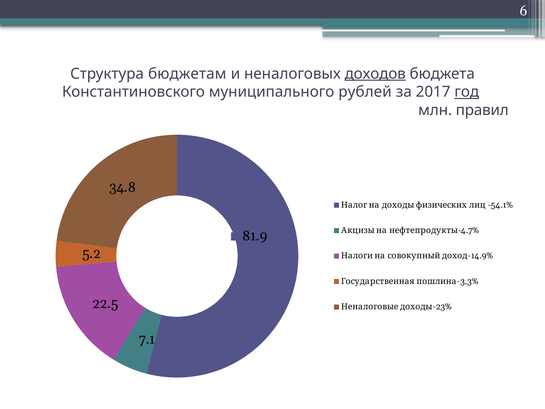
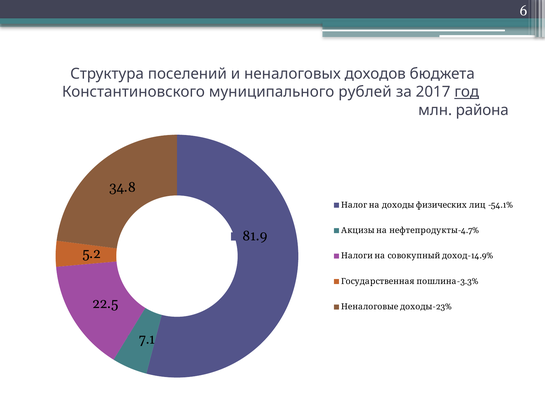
бюджетам: бюджетам -> поселений (187, 74)
доходов underline: present -> none (375, 74)
правил: правил -> района (482, 110)
